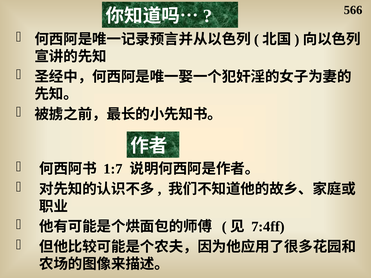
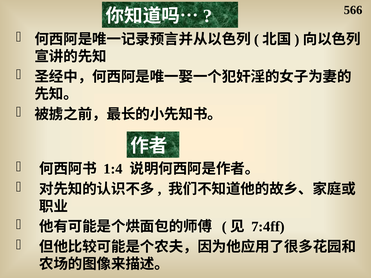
1:7: 1:7 -> 1:4 (113, 169)
